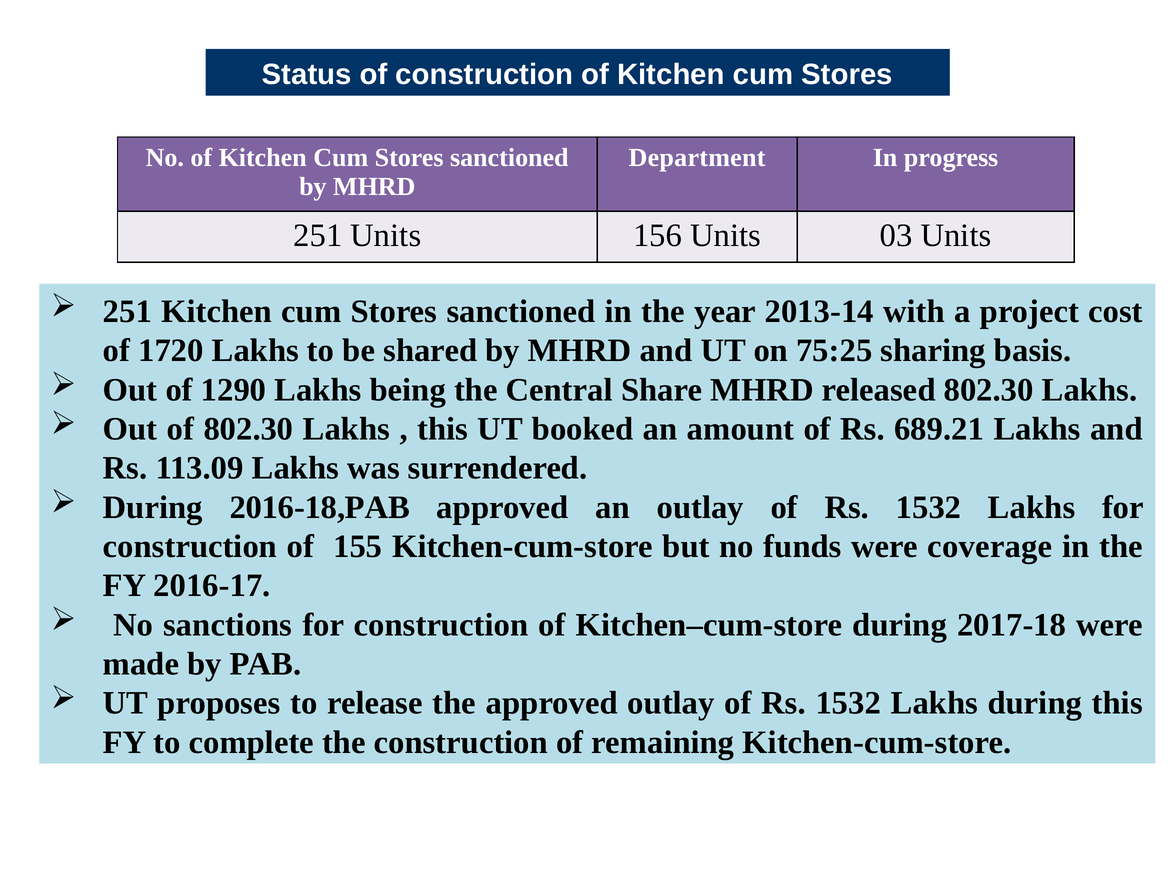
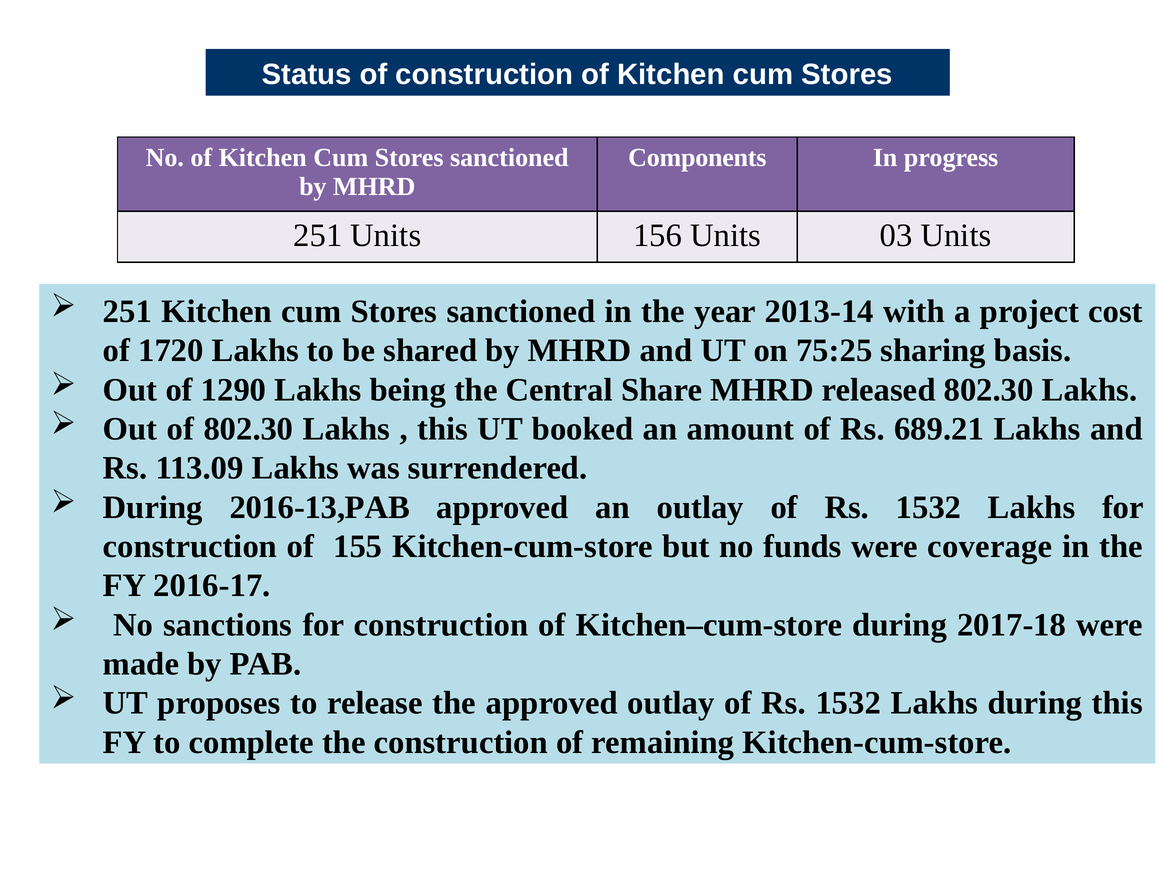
Department: Department -> Components (697, 158)
2016-18,PAB: 2016-18,PAB -> 2016-13,PAB (320, 507)
